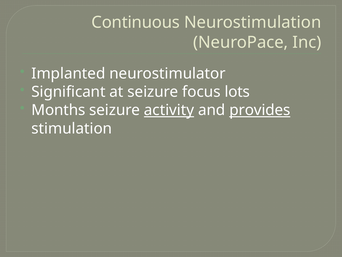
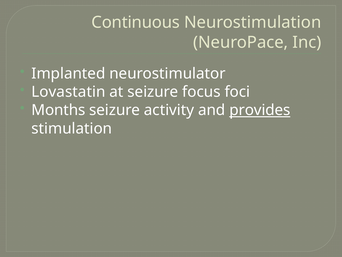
Significant: Significant -> Lovastatin (68, 92)
lots: lots -> foci (237, 92)
activity underline: present -> none (169, 110)
